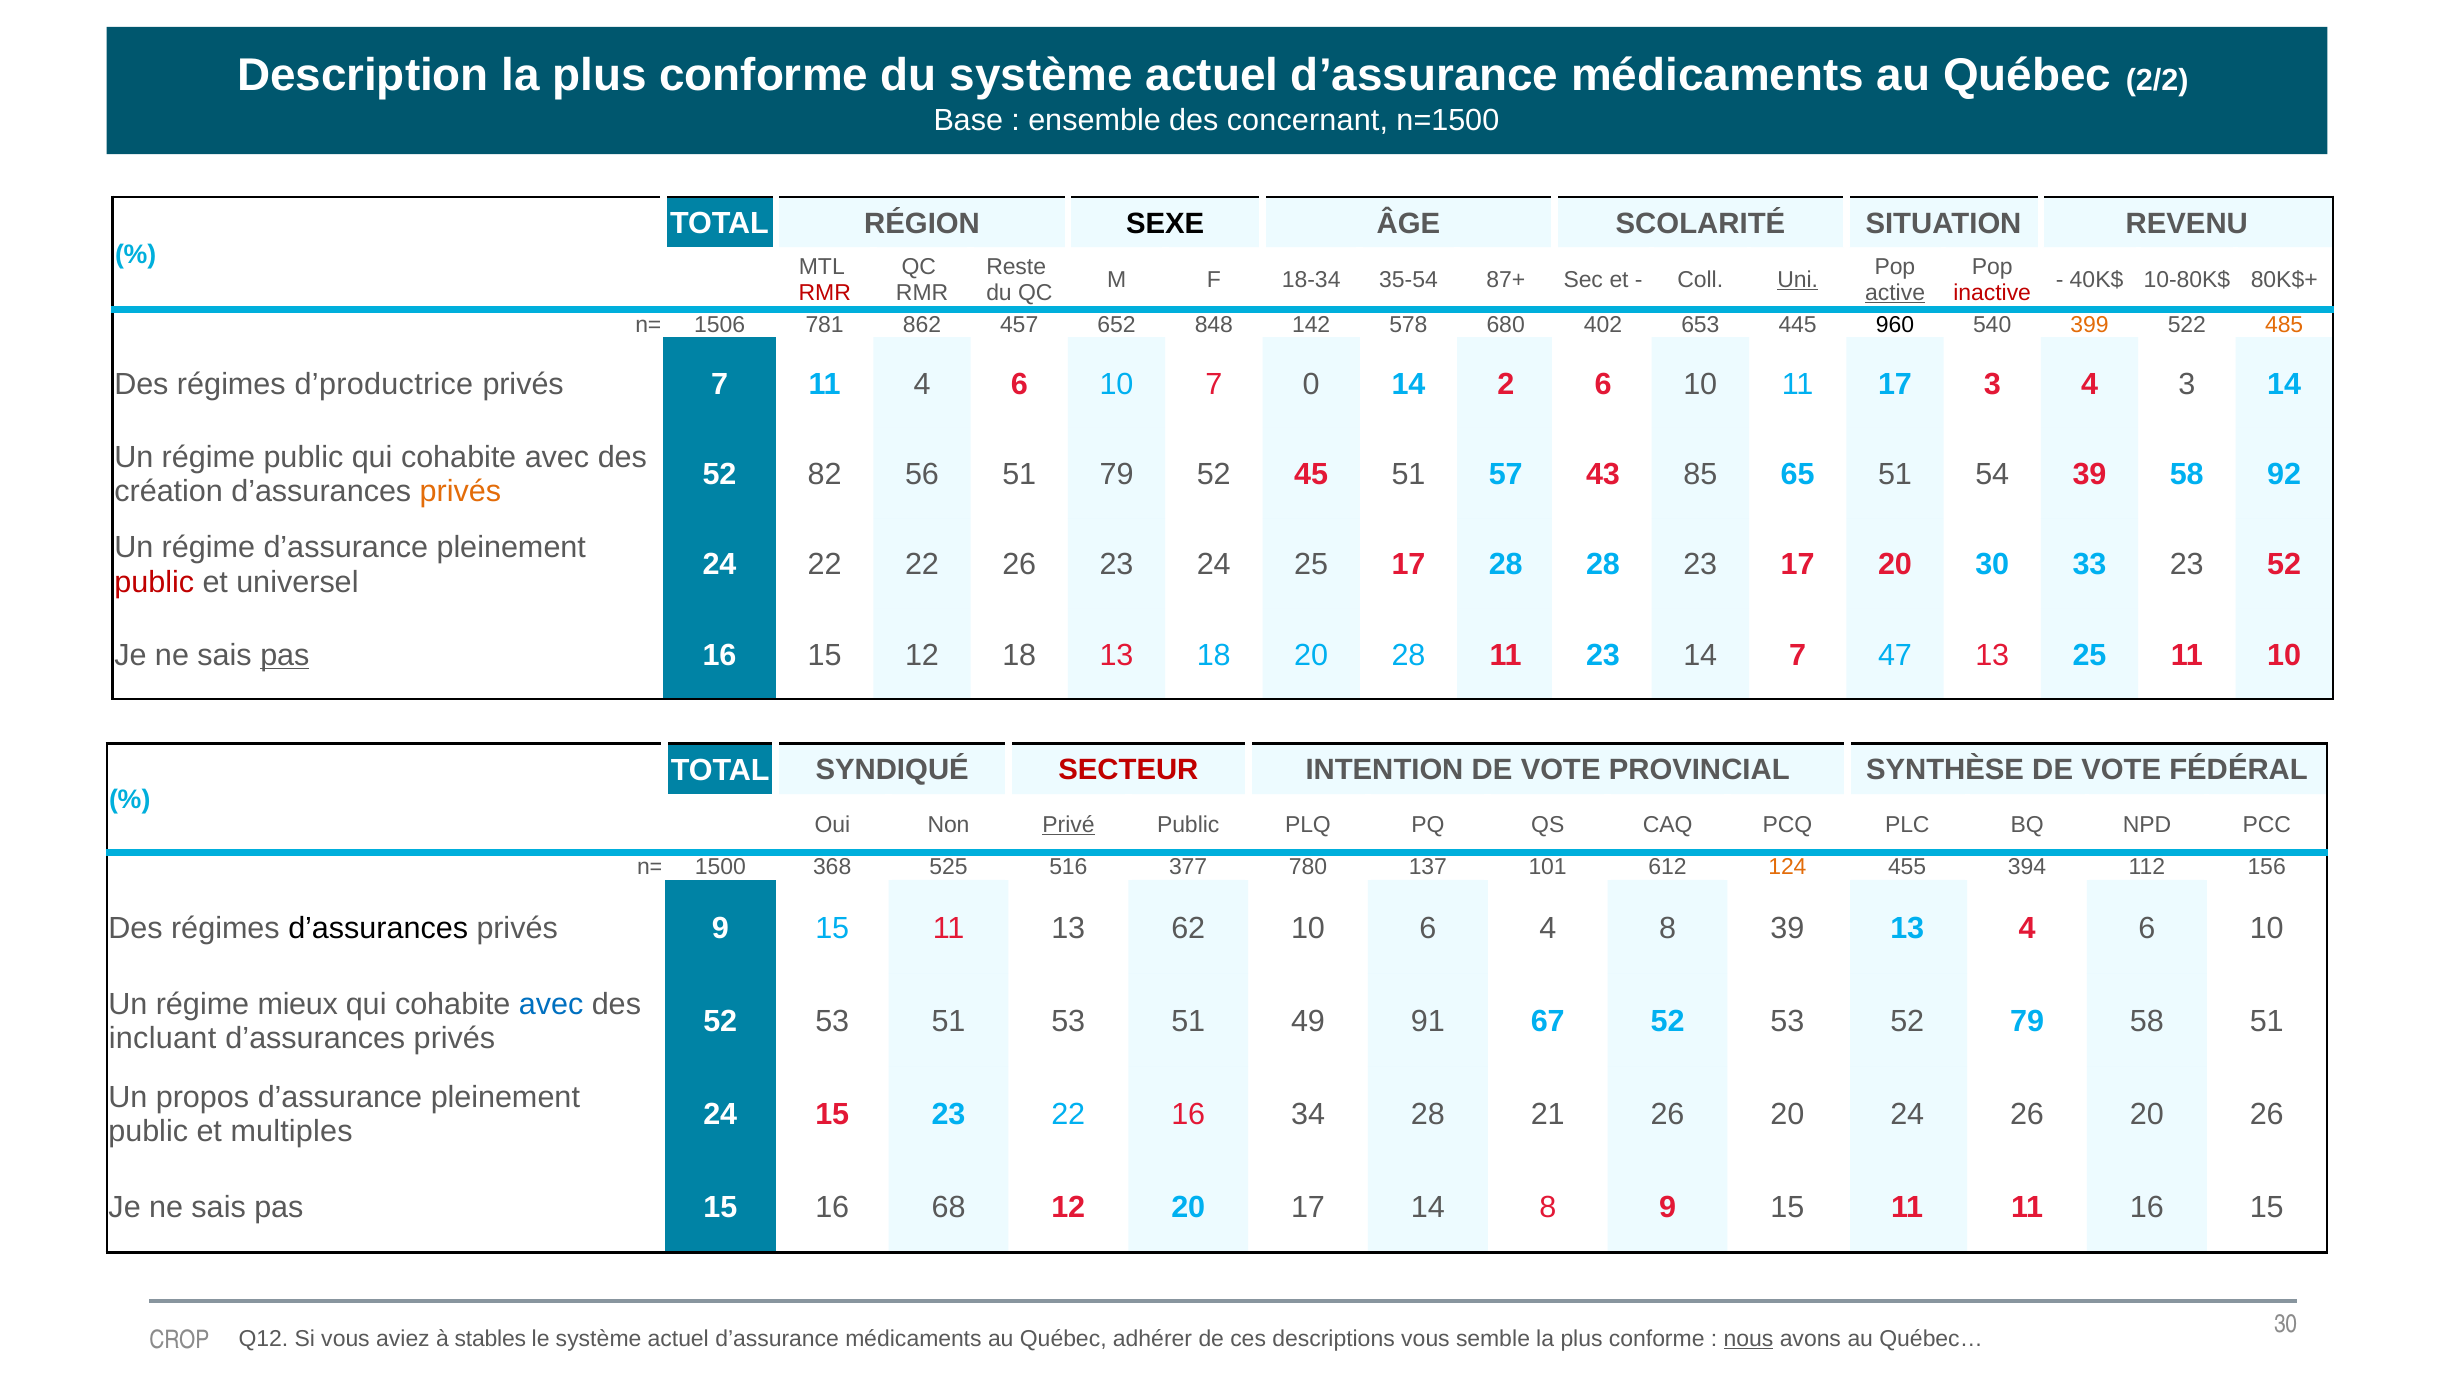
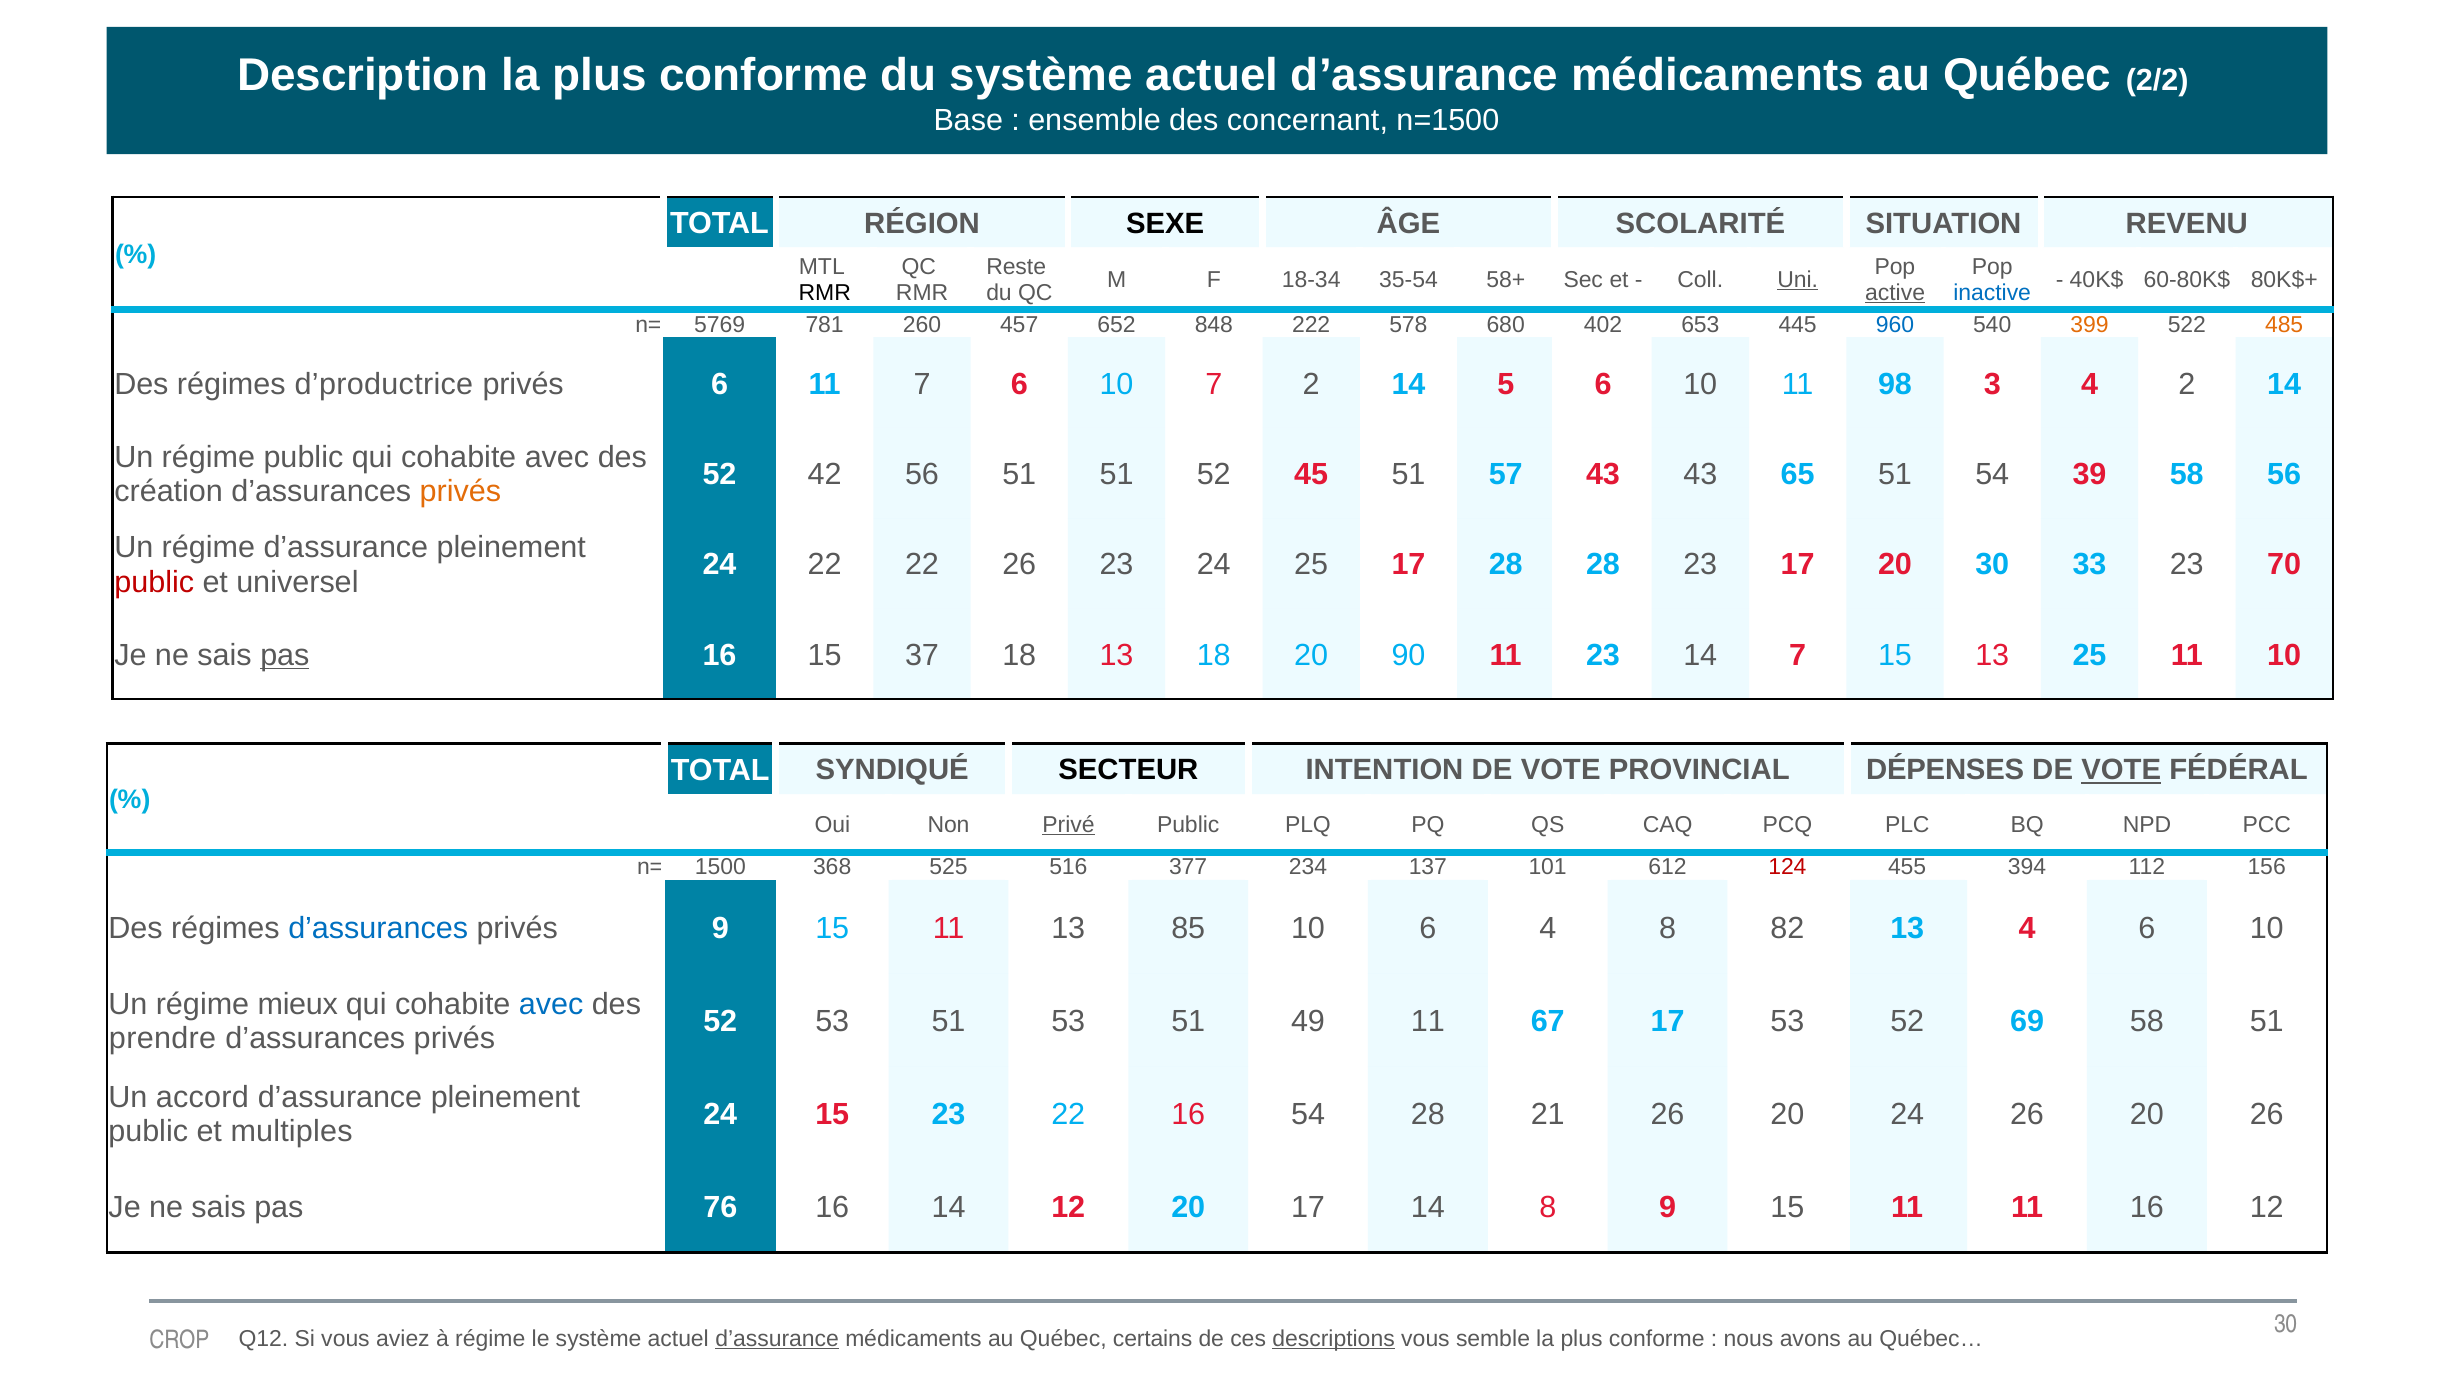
87+: 87+ -> 58+ (1506, 280)
10-80K$: 10-80K$ -> 60-80K$ (2187, 280)
RMR colour: red -> black (825, 293)
inactive colour: red -> blue (1992, 293)
1506: 1506 -> 5769 (720, 325)
862: 862 -> 260 (922, 325)
142: 142 -> 222 (1311, 325)
960 colour: black -> blue (1895, 325)
privés 7: 7 -> 6 (720, 384)
11 4: 4 -> 7 (922, 384)
7 0: 0 -> 2 (1311, 384)
2: 2 -> 5 (1506, 384)
11 17: 17 -> 98 (1895, 384)
4 3: 3 -> 2 (2187, 384)
82: 82 -> 42 (825, 474)
51 79: 79 -> 51 (1117, 474)
43 85: 85 -> 43 (1700, 474)
58 92: 92 -> 56 (2284, 474)
23 52: 52 -> 70 (2284, 565)
15 12: 12 -> 37 (922, 655)
20 28: 28 -> 90 (1408, 655)
7 47: 47 -> 15 (1895, 655)
SECTEUR colour: red -> black (1128, 770)
SYNTHÈSE: SYNTHÈSE -> DÉPENSES (1945, 770)
VOTE underline: none -> present (2121, 770)
780: 780 -> 234 (1308, 867)
124 colour: orange -> red (1787, 867)
d’assurances colour: black -> blue (378, 928)
62: 62 -> 85 (1188, 928)
8 39: 39 -> 82 (1787, 928)
49 91: 91 -> 11 (1428, 1021)
67 52: 52 -> 17 (1668, 1021)
52 79: 79 -> 69 (2027, 1021)
incluant: incluant -> prendre (163, 1038)
propos: propos -> accord (202, 1097)
16 34: 34 -> 54 (1308, 1114)
pas 15: 15 -> 76 (720, 1208)
16 68: 68 -> 14 (949, 1208)
11 16 15: 15 -> 12 (2267, 1208)
à stables: stables -> régime (490, 1339)
d’assurance underline: none -> present (777, 1339)
adhérer: adhérer -> certains (1153, 1339)
descriptions underline: none -> present (1334, 1339)
nous underline: present -> none (1749, 1339)
